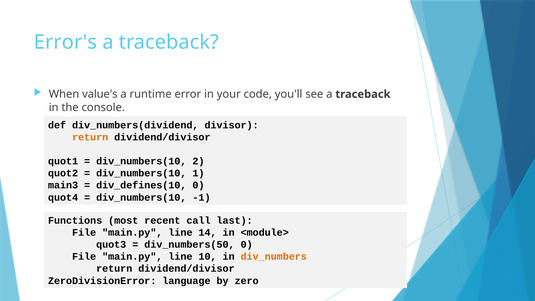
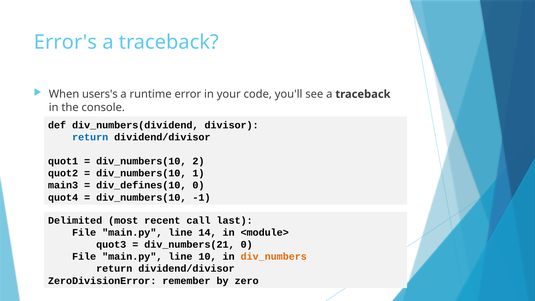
value's: value's -> users's (100, 94)
return colour: orange -> blue (90, 137)
Functions: Functions -> Delimited (75, 220)
div_numbers(50: div_numbers(50 -> div_numbers(21 (189, 245)
language: language -> remember (186, 281)
